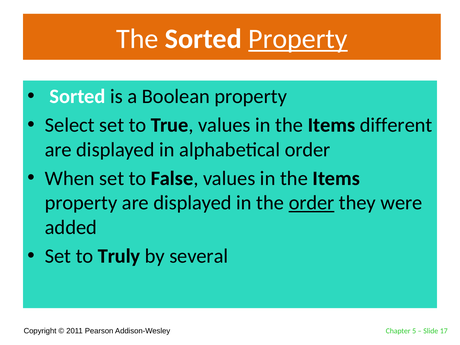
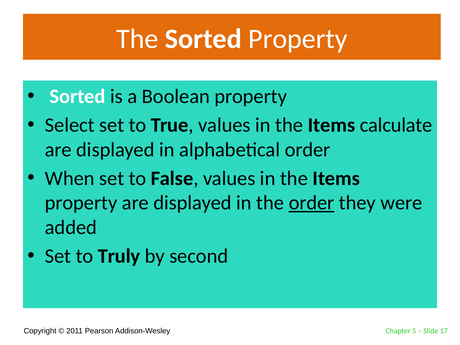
Property underline: present -> none (298, 39)
different: different -> calculate (396, 125)
several: several -> second (199, 256)
